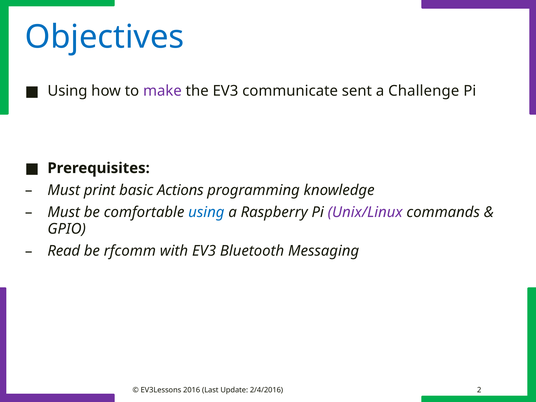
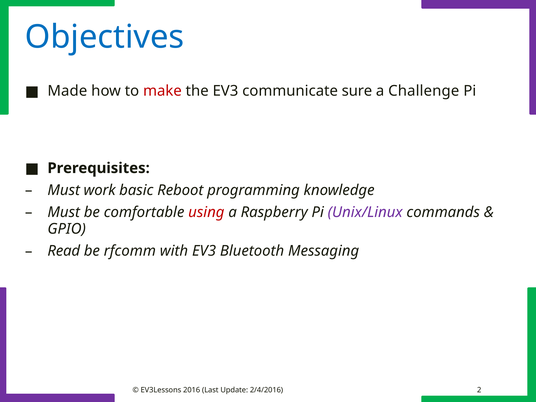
Using: Using -> Made (67, 91)
make colour: purple -> red (162, 91)
sent: sent -> sure (357, 91)
print: print -> work (100, 190)
Actions: Actions -> Reboot (180, 190)
using colour: blue -> red (206, 212)
